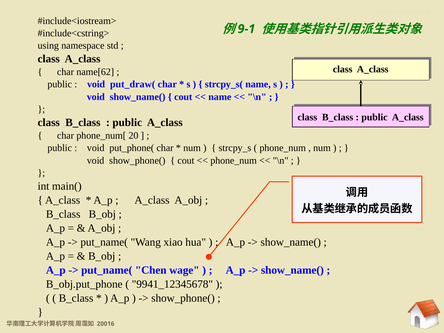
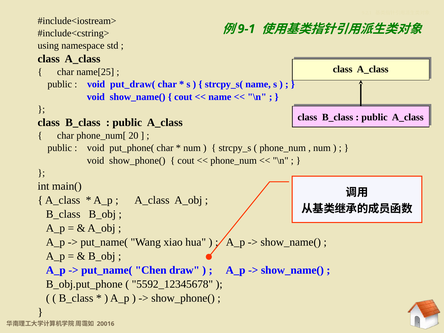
name[62: name[62 -> name[25 (95, 72)
wage: wage -> draw (184, 270)
9941_12345678: 9941_12345678 -> 5592_12345678 (172, 284)
